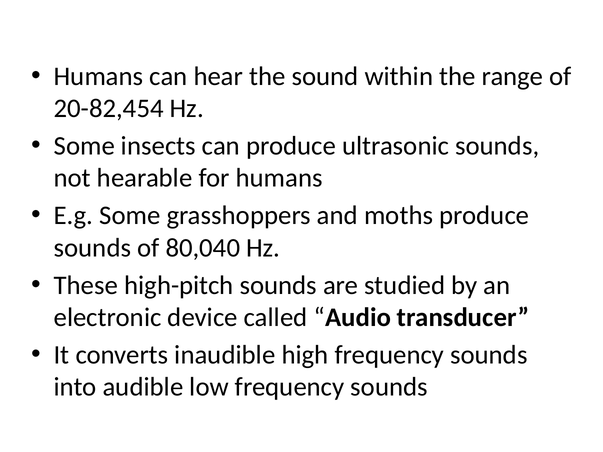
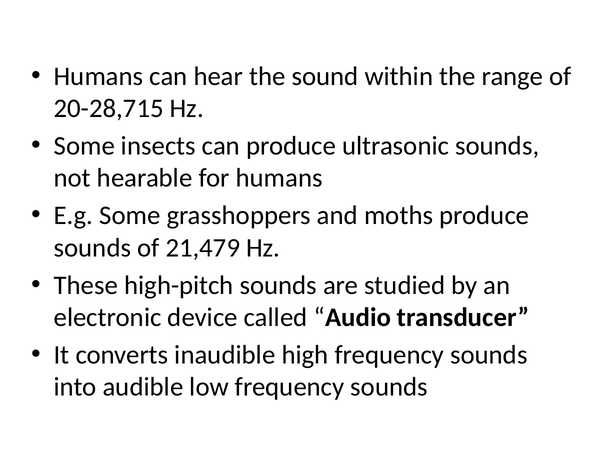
20-82,454: 20-82,454 -> 20-28,715 (109, 108)
80,040: 80,040 -> 21,479 (203, 248)
